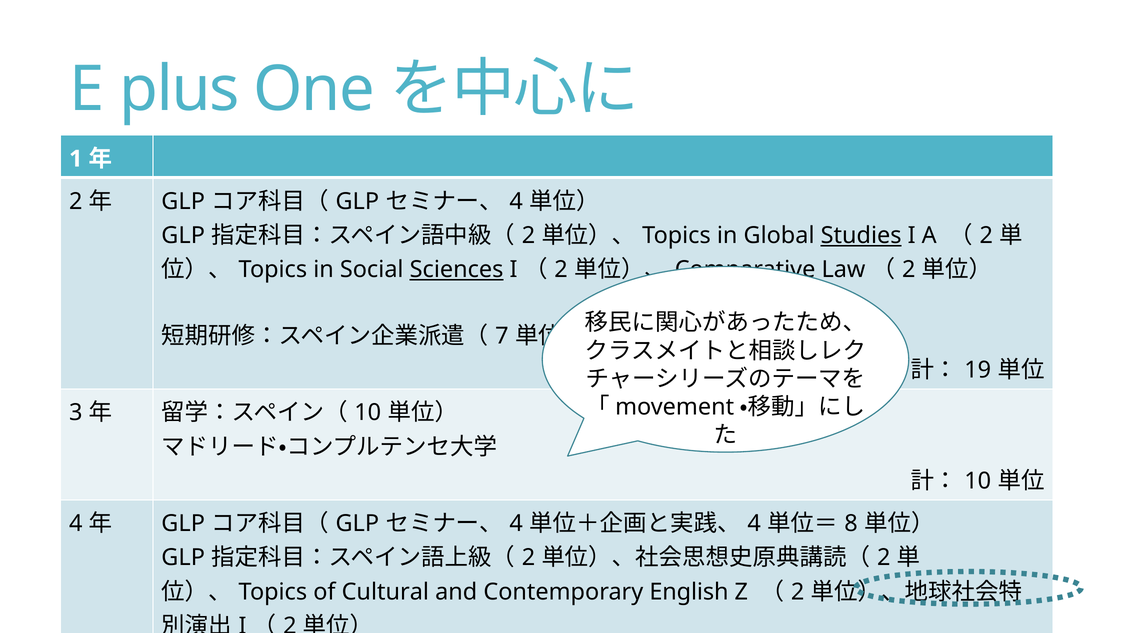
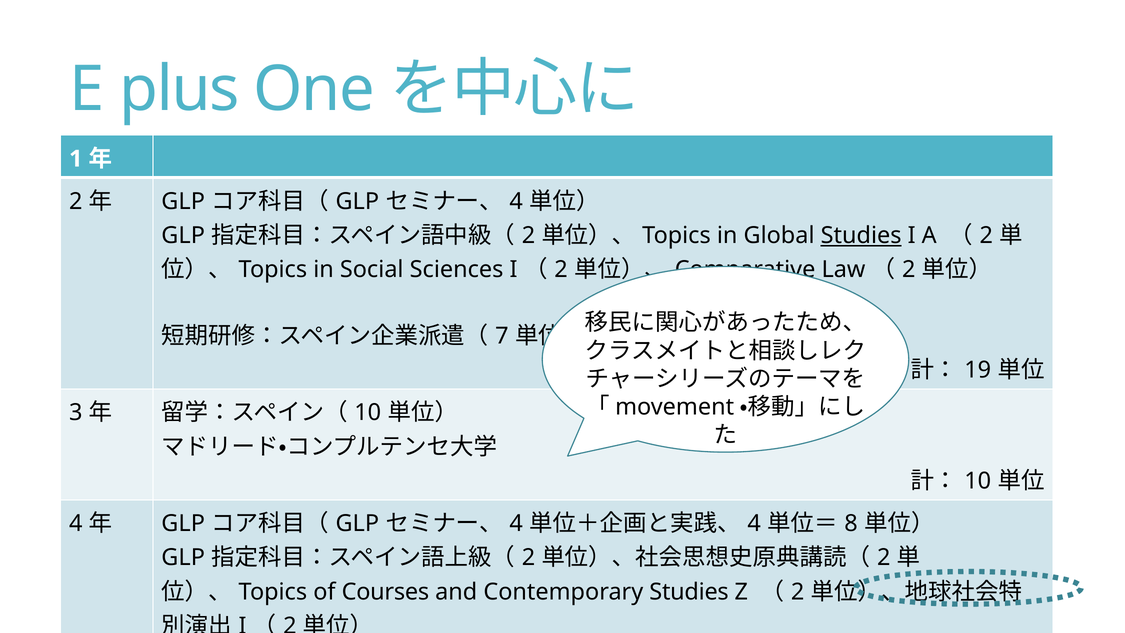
Sciences underline: present -> none (457, 270)
Cultural: Cultural -> Courses (385, 592)
Contemporary English: English -> Studies (689, 592)
